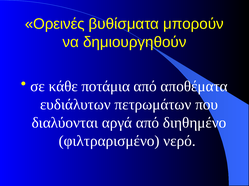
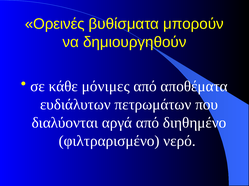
ποτάμια: ποτάμια -> μόνιμες (106, 87)
